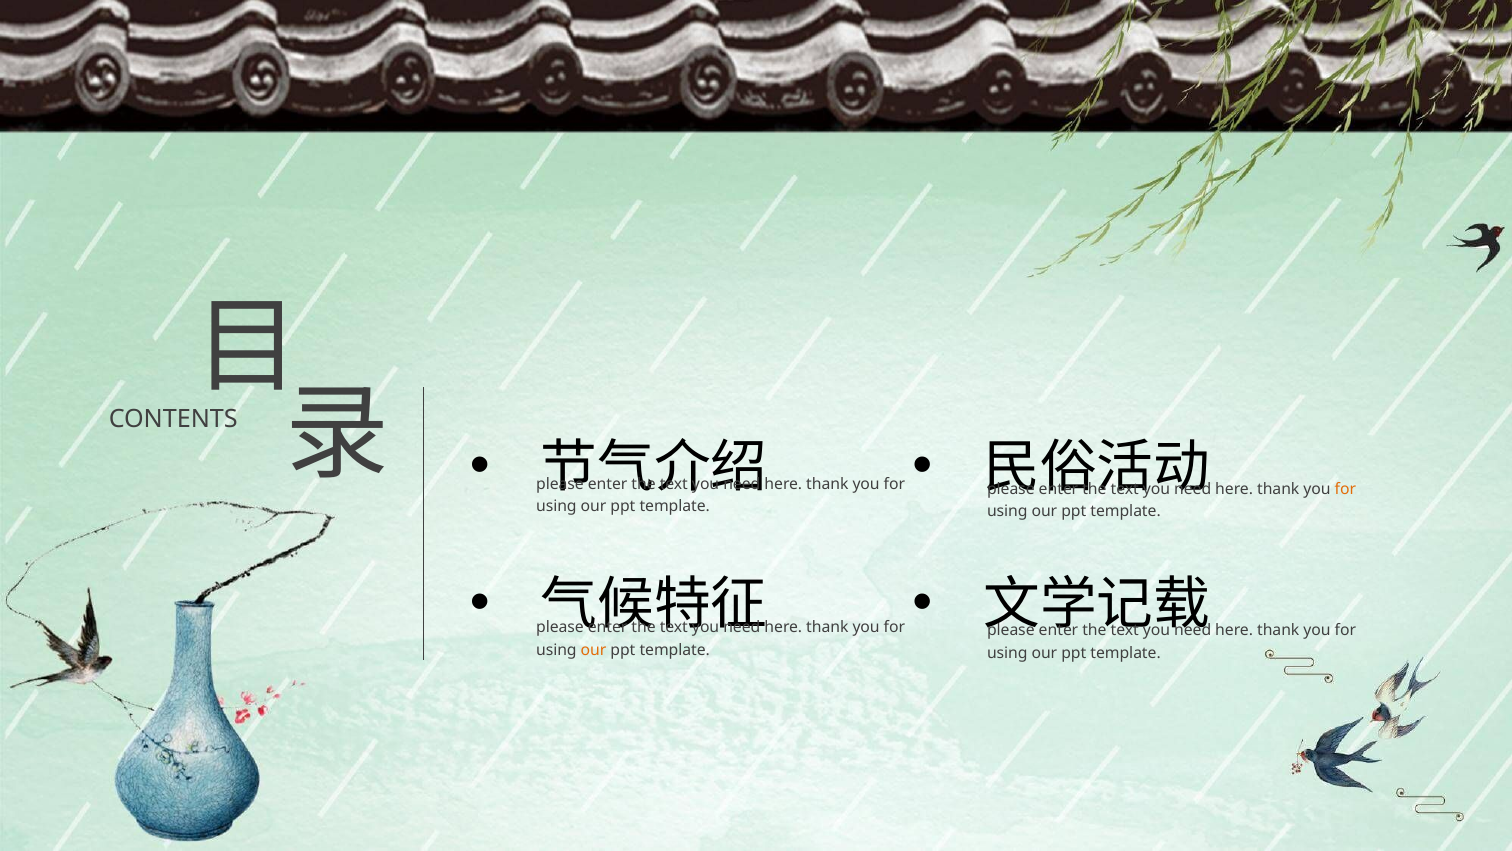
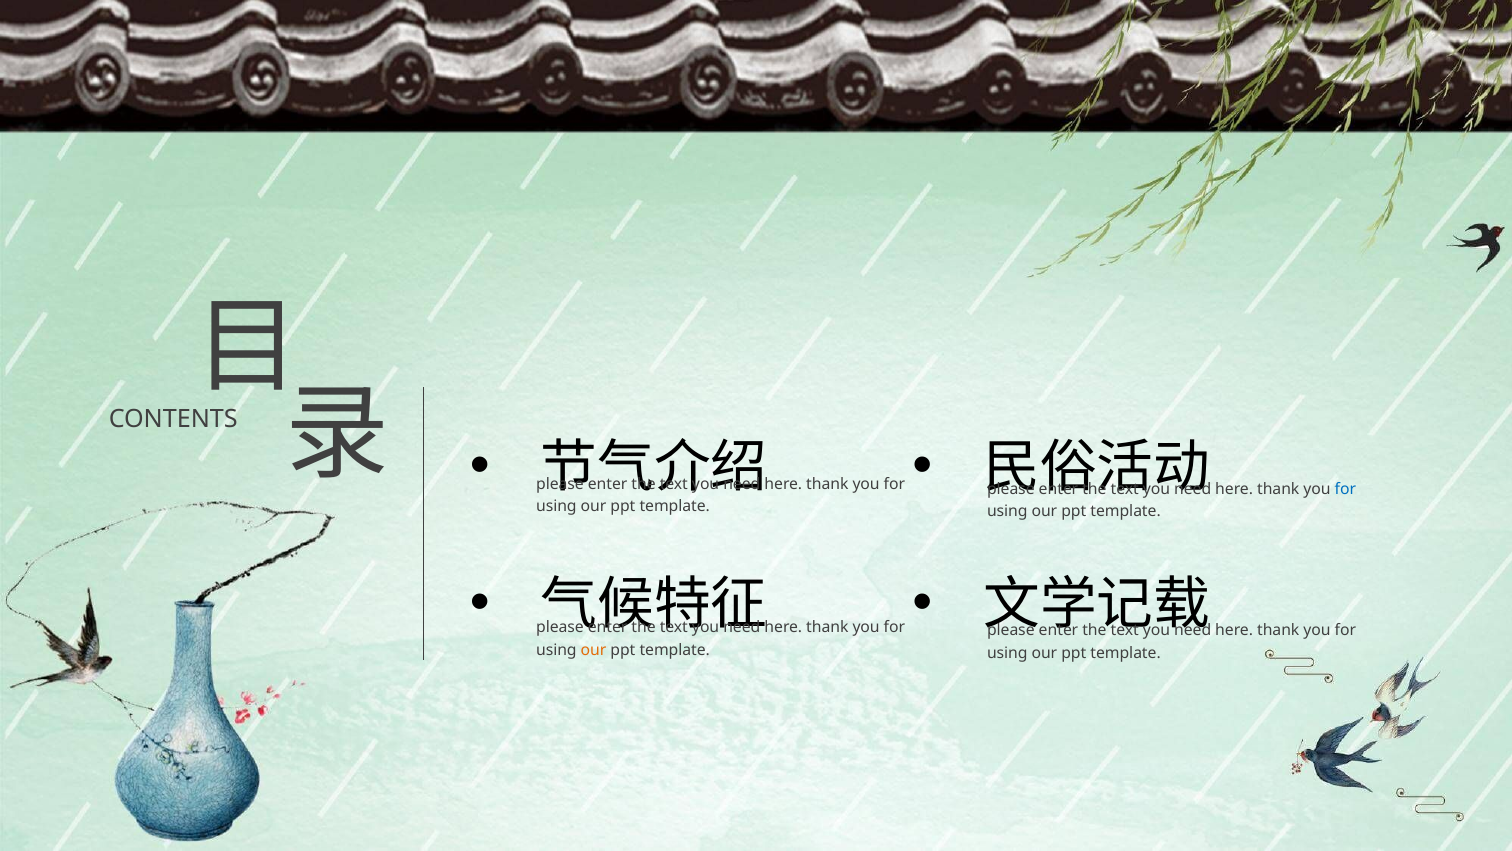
for colour: orange -> blue (1345, 489)
